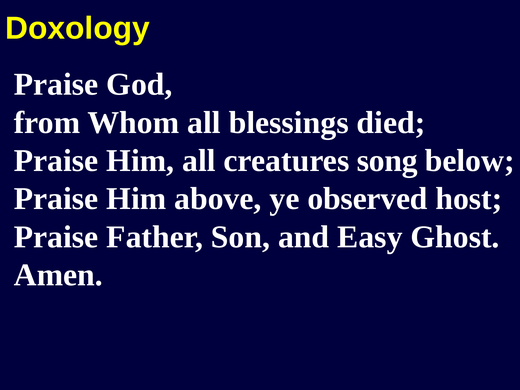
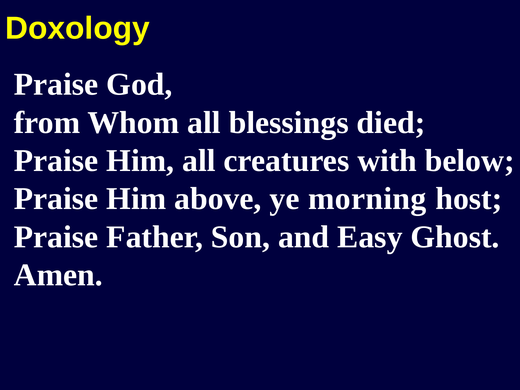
song: song -> with (387, 161)
observed: observed -> morning (367, 199)
